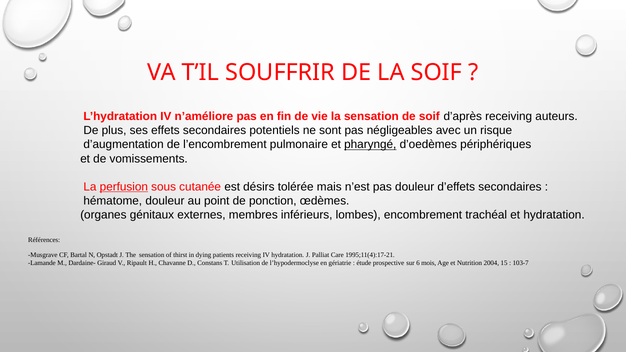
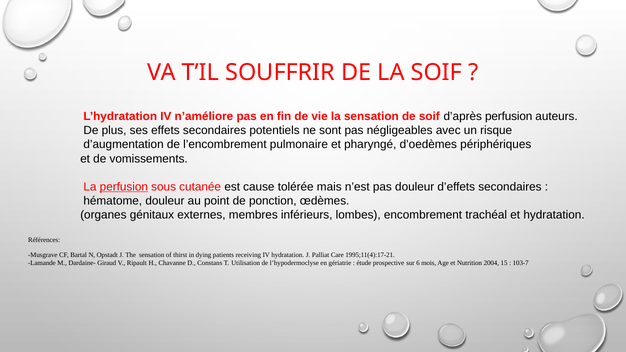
d’après receiving: receiving -> perfusion (509, 116)
pharyngé underline: present -> none (370, 145)
désirs: désirs -> cause (259, 187)
